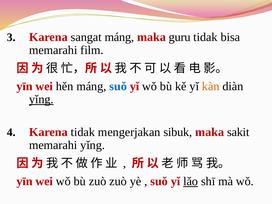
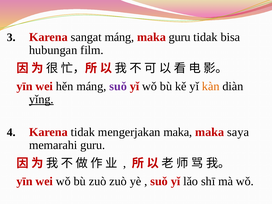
memarahi: memarahi -> hubungan (53, 50)
suǒ colour: blue -> purple (118, 86)
mengerjakan sibuk: sibuk -> maka (178, 132)
sakit: sakit -> saya (238, 132)
memarahi yǐng: yǐng -> guru (93, 145)
lǎo underline: present -> none (191, 181)
